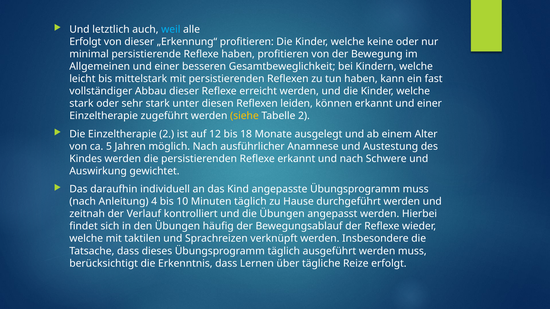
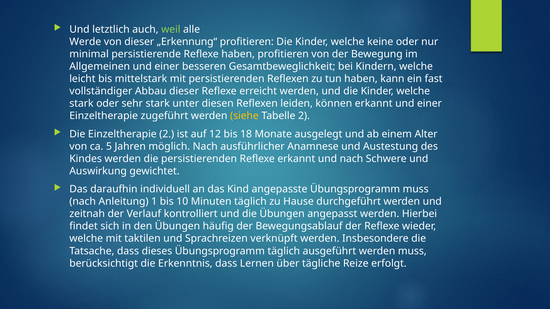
weil colour: light blue -> light green (171, 29)
Erfolgt: Erfolgt -> Werde (85, 42)
4: 4 -> 1 (154, 202)
